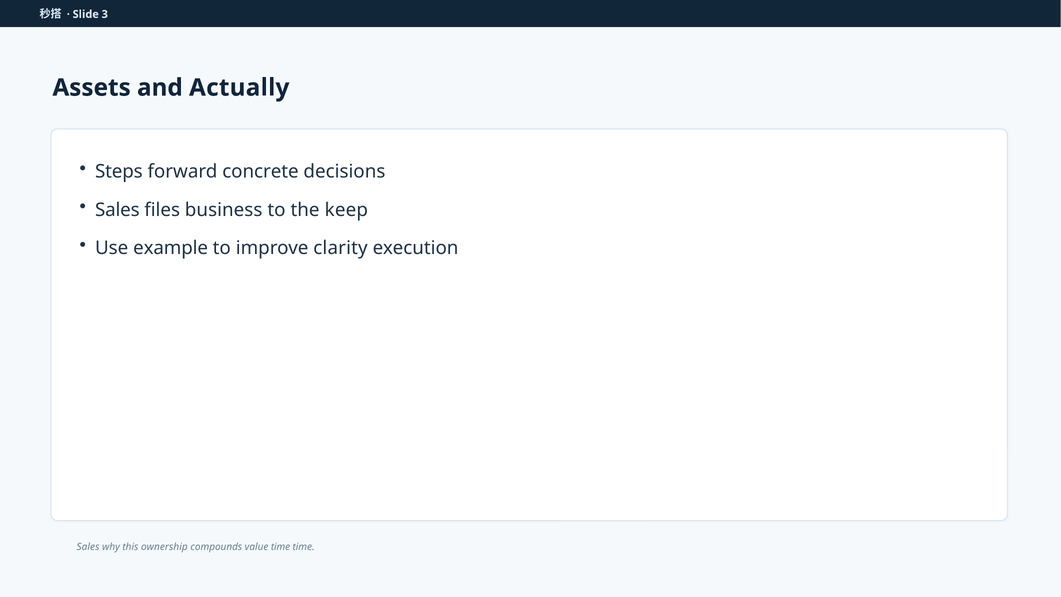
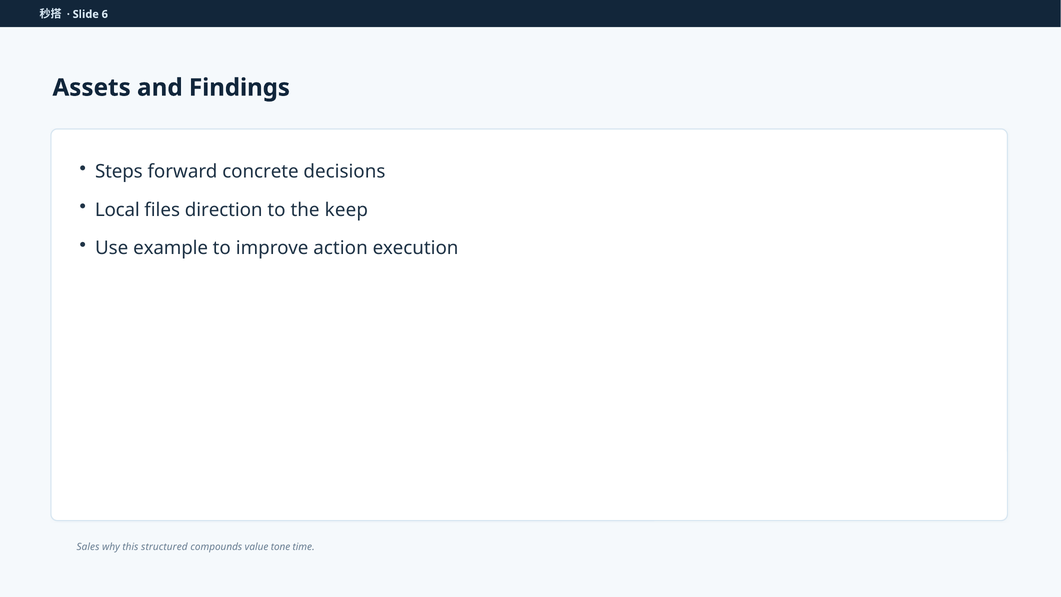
3: 3 -> 6 (105, 14)
Actually: Actually -> Findings (239, 88)
Sales: Sales -> Local (117, 210)
business: business -> direction (224, 210)
clarity: clarity -> action (341, 248)
ownership: ownership -> structured (164, 547)
value time: time -> tone (281, 547)
